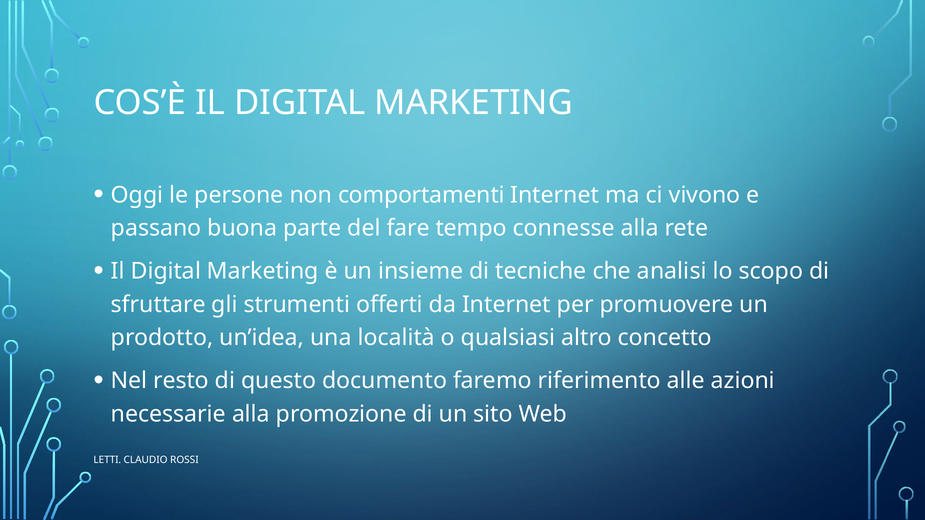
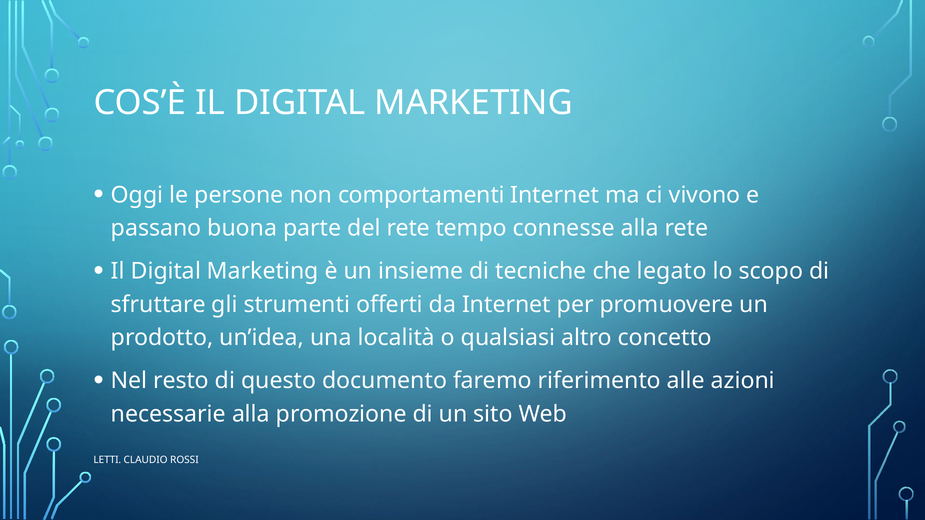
del fare: fare -> rete (408, 228)
analisi: analisi -> legato (672, 271)
